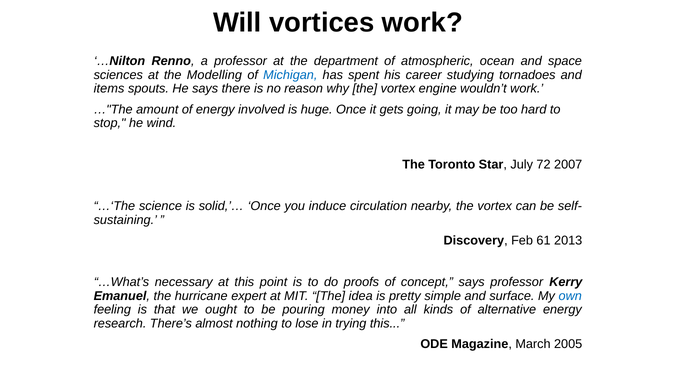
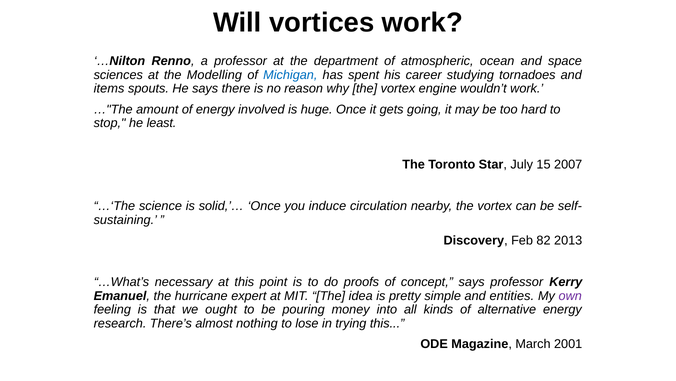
wind: wind -> least (162, 123)
72: 72 -> 15 (544, 164)
61: 61 -> 82 (544, 240)
surface: surface -> entities (512, 295)
own colour: blue -> purple (570, 295)
2005: 2005 -> 2001 (568, 344)
